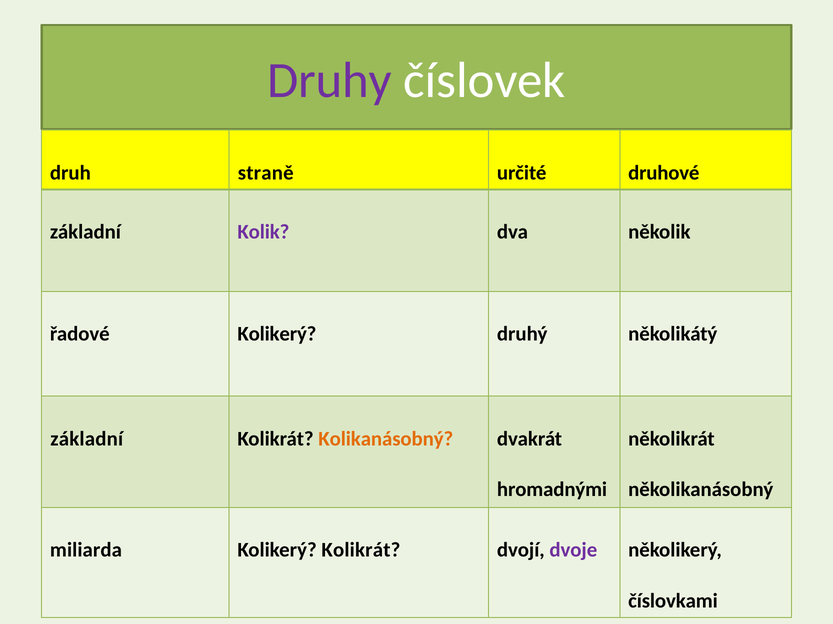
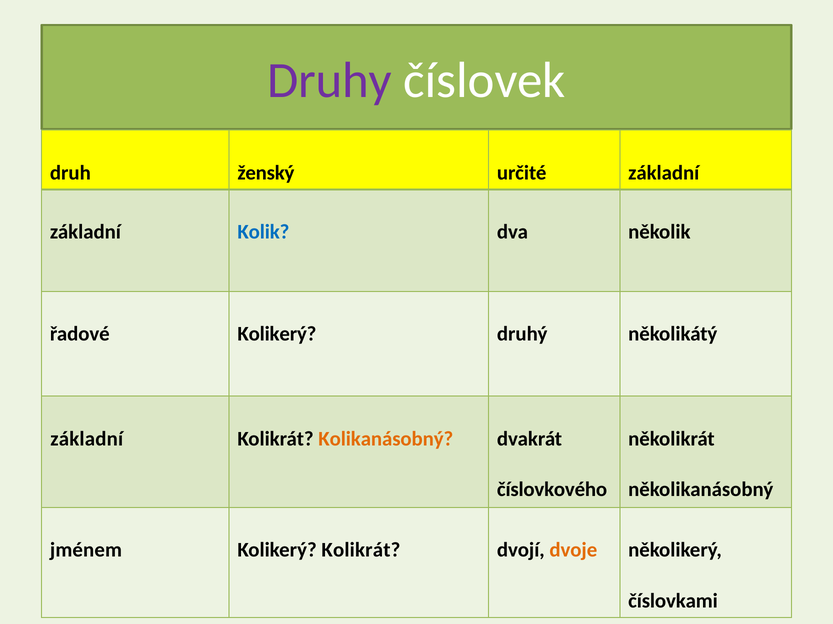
straně: straně -> ženský (266, 173)
určité druhové: druhové -> základní (664, 173)
Kolik colour: purple -> blue (263, 232)
hromadnými: hromadnými -> číslovkového (552, 490)
miliarda: miliarda -> jménem (86, 551)
dvoje colour: purple -> orange (573, 551)
